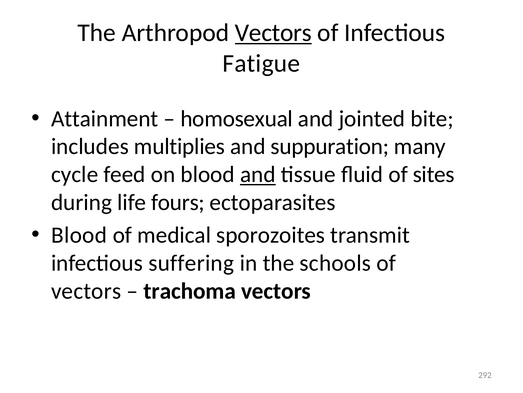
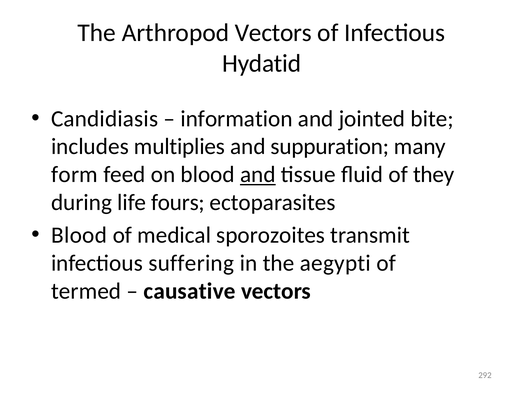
Vectors underline: present -> none (273, 33)
Fatigue: Fatigue -> Hydatid (262, 63)
Attainment: Attainment -> Candidiasis (105, 118)
homosexual: homosexual -> information (237, 118)
cycle: cycle -> form (75, 174)
sites: sites -> they (434, 174)
schools: schools -> aegypti (335, 263)
vectors: vectors -> termed (86, 290)
trachoma: trachoma -> causative (190, 290)
